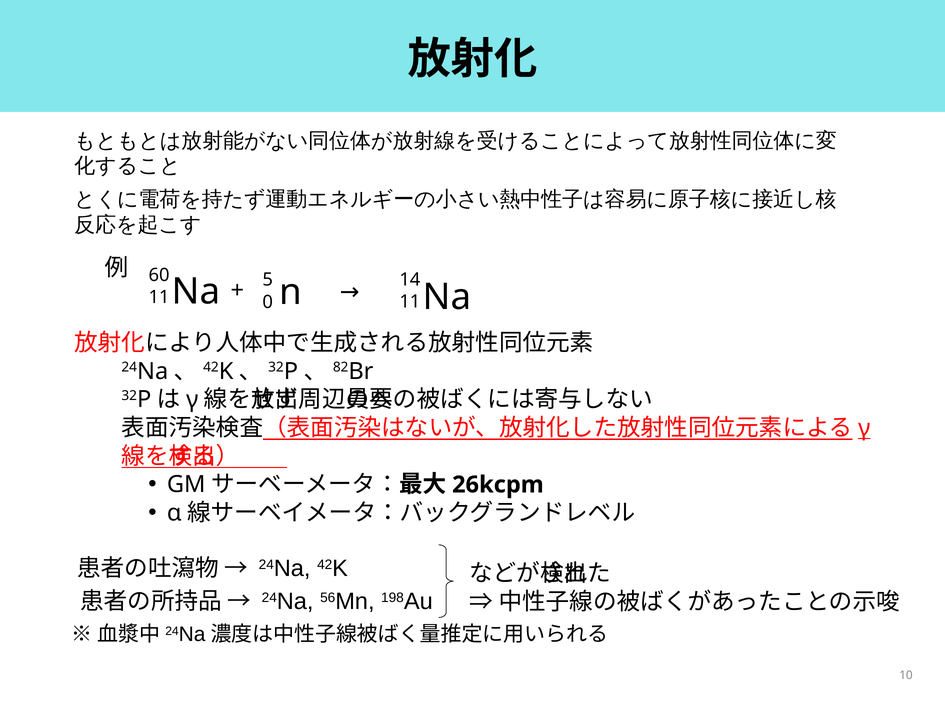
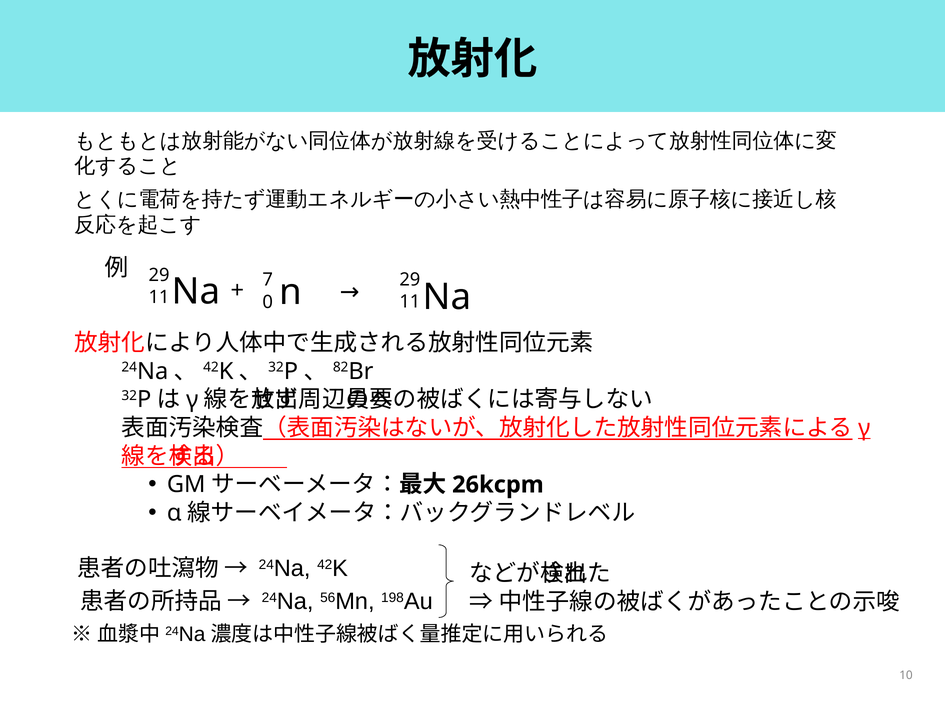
60: 60 -> 29 (159, 275)
5: 5 -> 7 (268, 280)
n 14: 14 -> 29 (410, 279)
